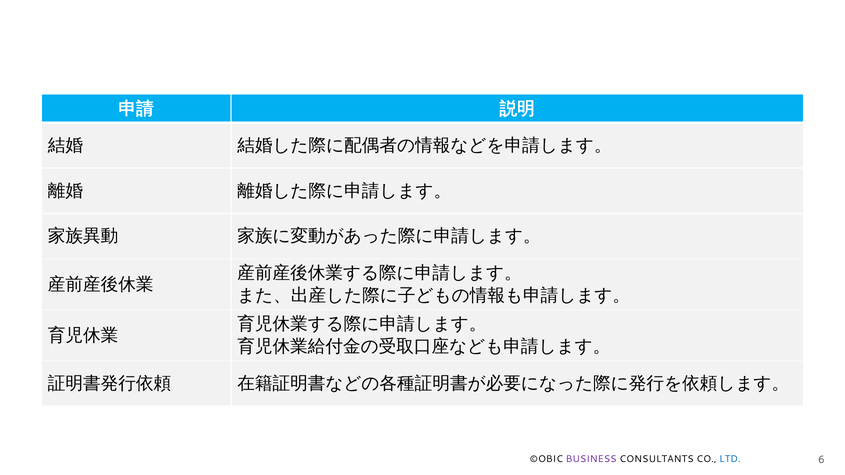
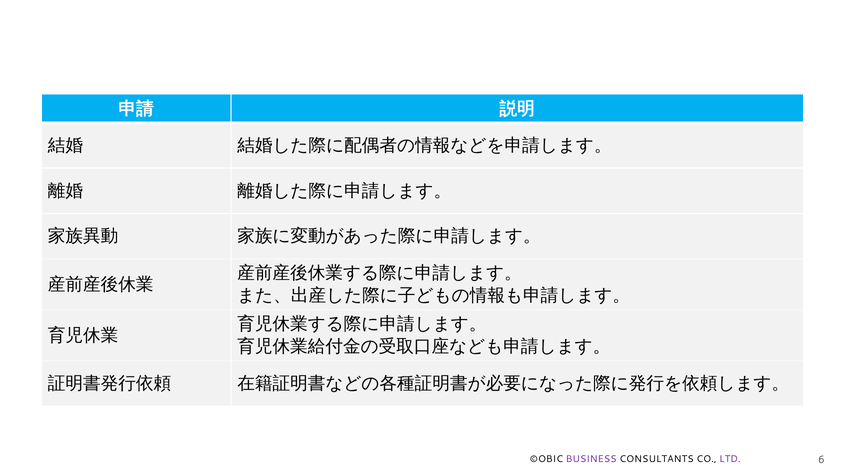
LTD colour: blue -> purple (730, 460)
